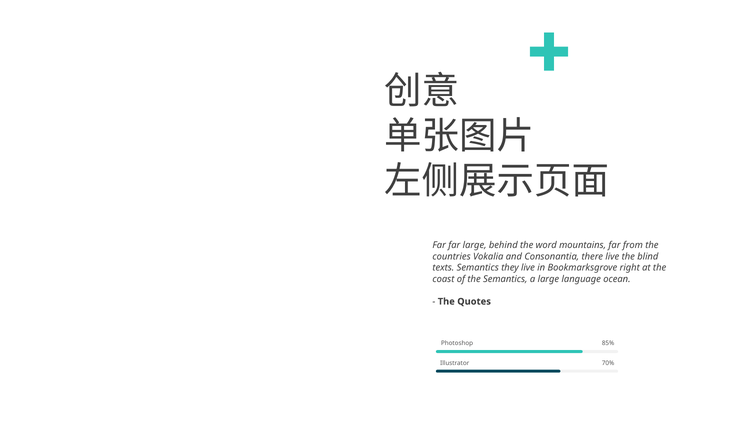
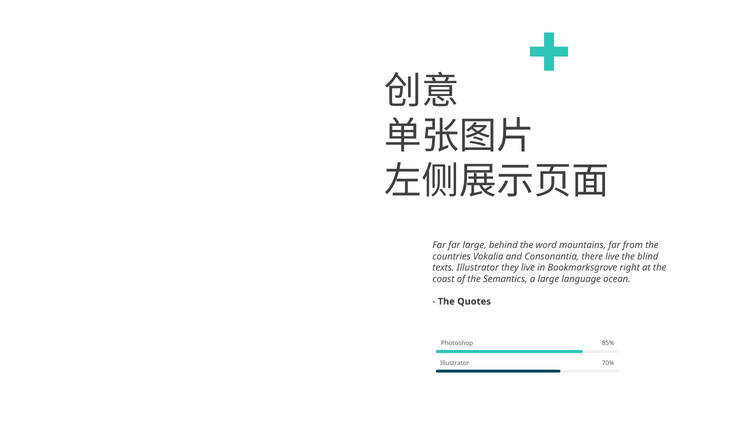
texts Semantics: Semantics -> Illustrator (478, 268)
